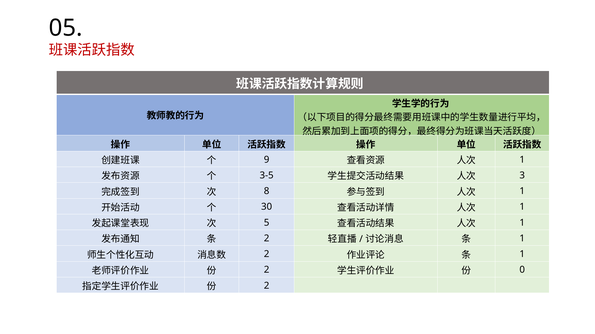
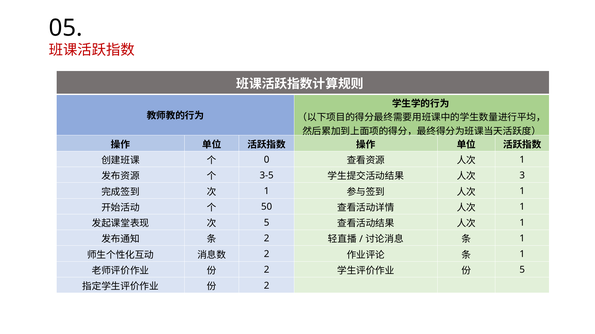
9: 9 -> 0 (267, 160)
8: 8 -> 1 (267, 191)
30: 30 -> 50 (267, 207)
0: 0 -> 5 (522, 270)
